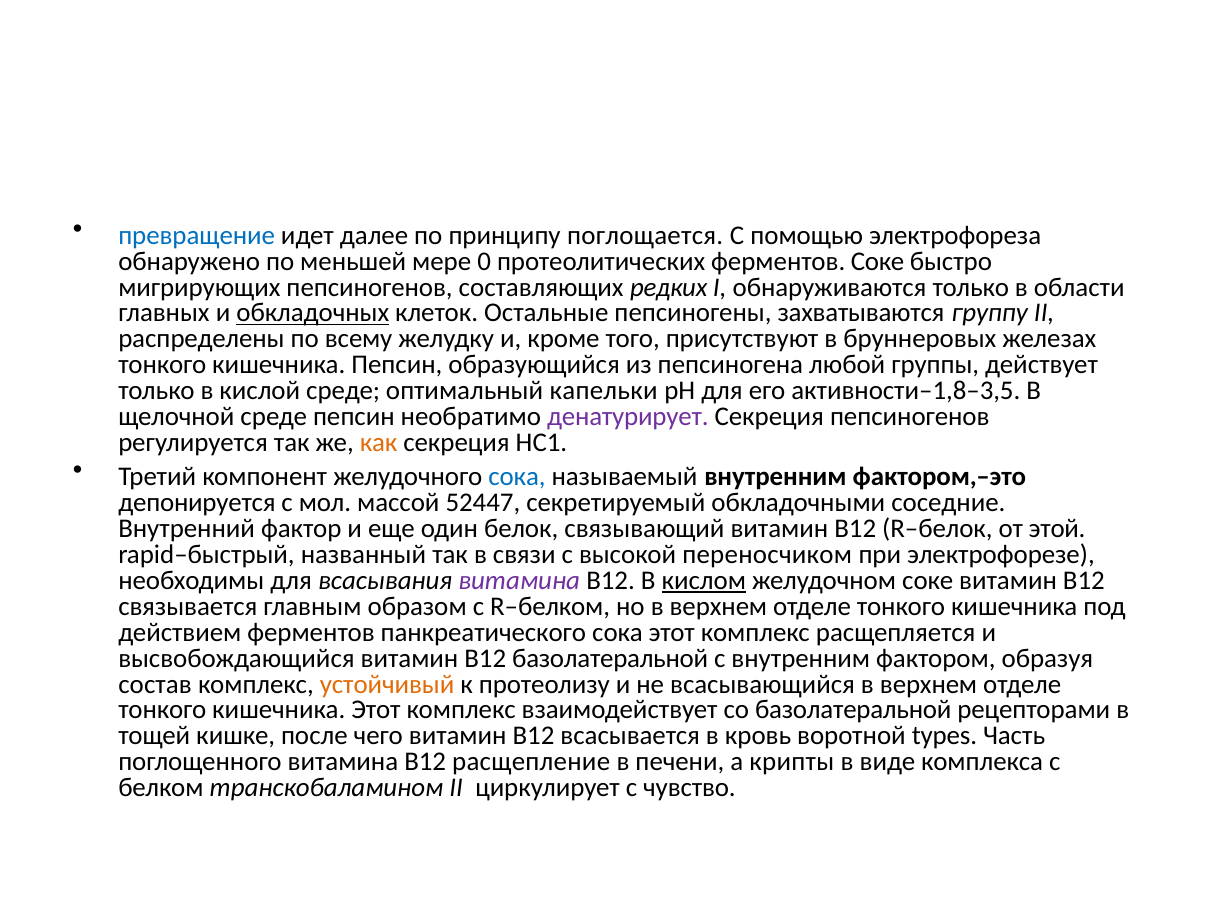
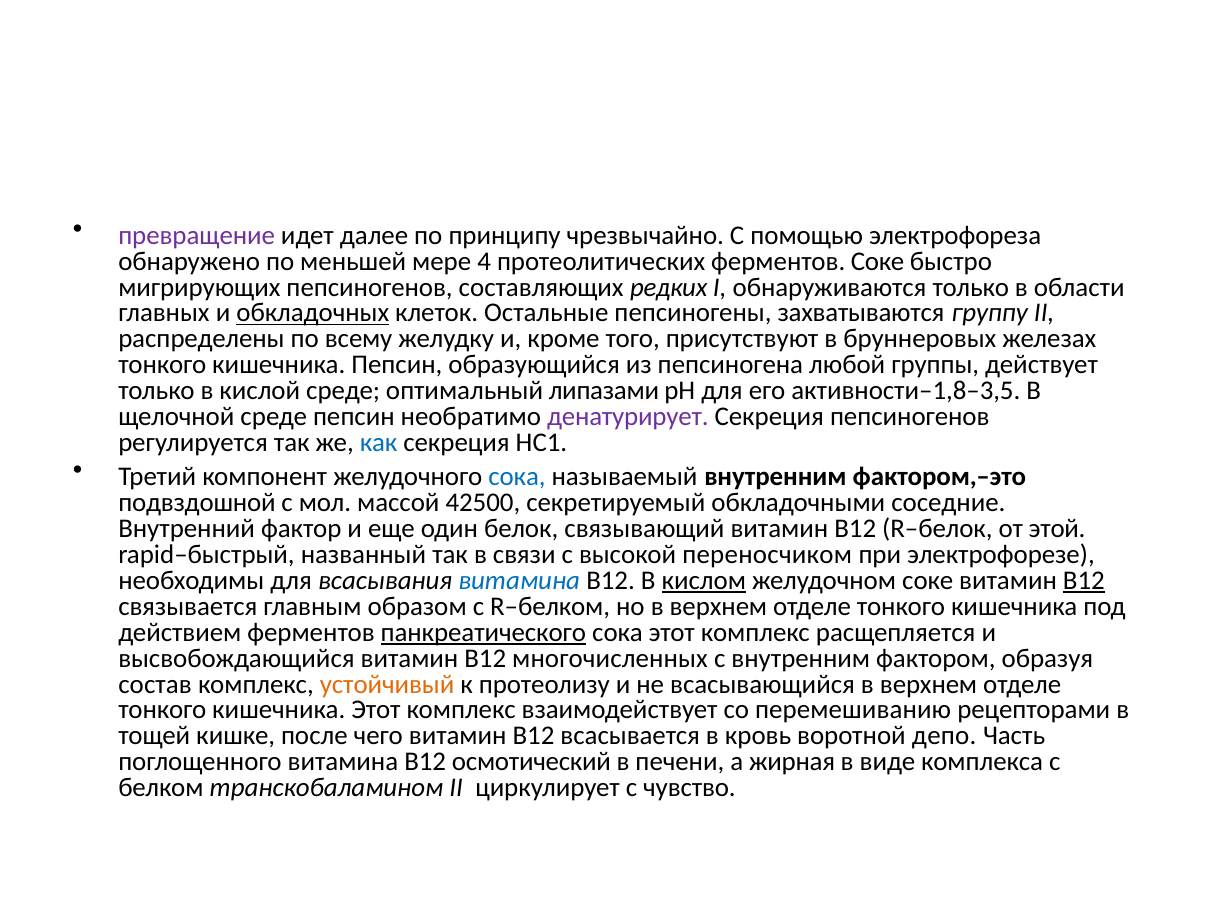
превращение colour: blue -> purple (197, 235)
поглощается: поглощается -> чрезвычайно (645, 235)
0: 0 -> 4 (484, 261)
капельки: капельки -> липазами (604, 391)
как colour: orange -> blue (379, 442)
депонируется: депонируется -> подвздошной (197, 503)
52447: 52447 -> 42500 (483, 503)
витамина colour: purple -> blue (519, 580)
В12 underline: none -> present (1084, 580)
панкреатического underline: none -> present (483, 632)
В12 базолатеральной: базолатеральной -> многочисленных (610, 658)
со базолатеральной: базолатеральной -> перемешиванию (853, 710)
types: types -> депо (944, 736)
расщепление: расщепление -> осмотический (531, 762)
крипты: крипты -> жирная (792, 762)
